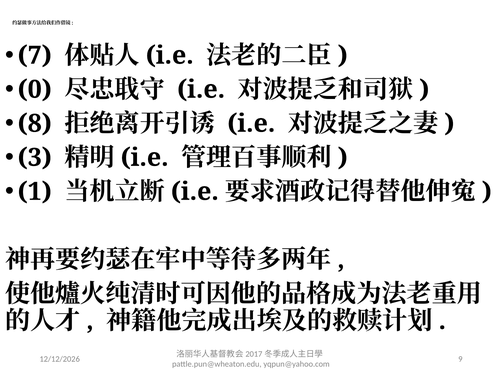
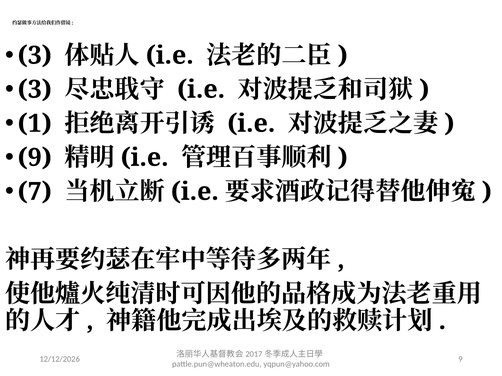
7: 7 -> 3 (35, 56)
0: 0 -> 3 (35, 90)
8: 8 -> 1 (35, 124)
3: 3 -> 9 (35, 158)
1: 1 -> 7 (35, 192)
